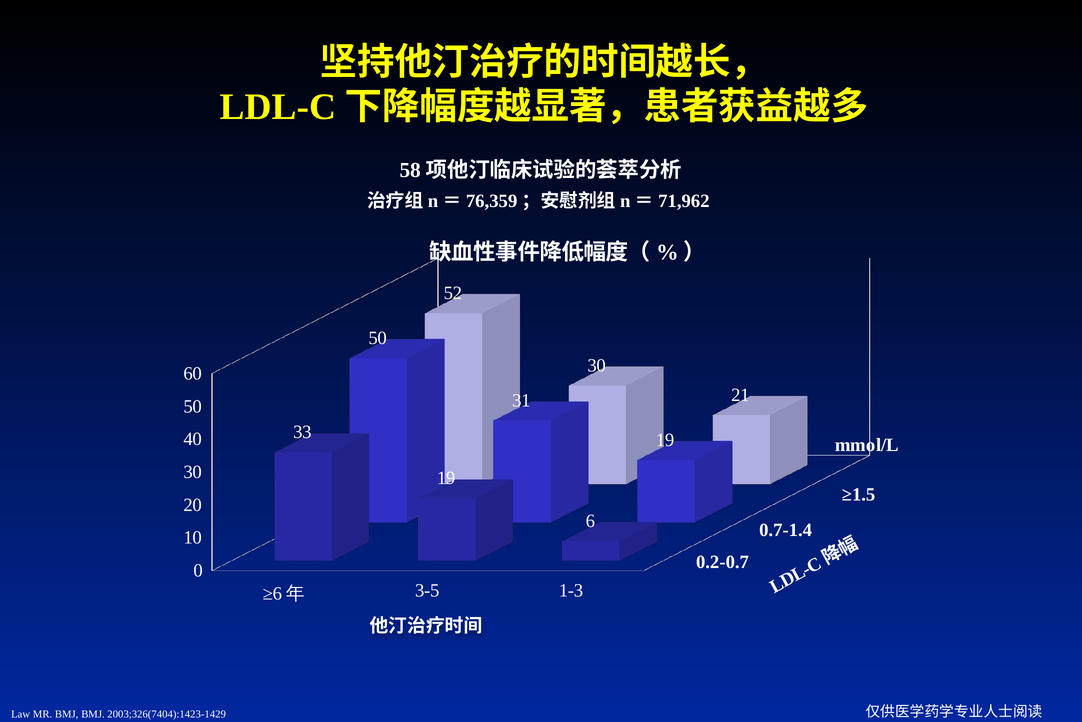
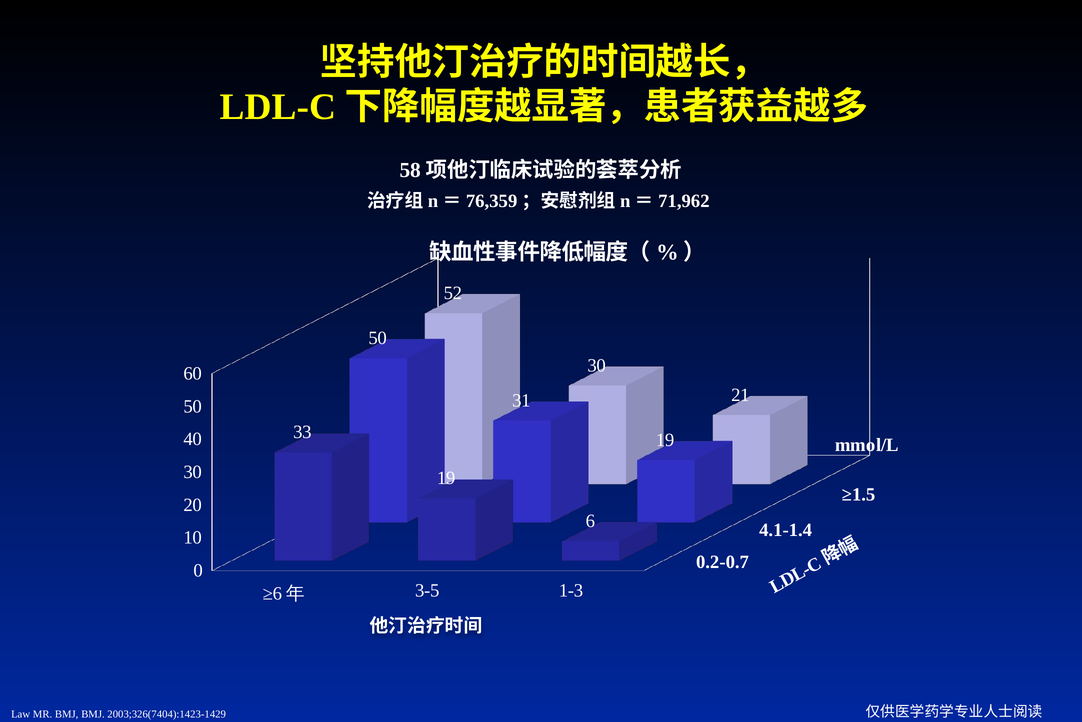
0.7-1.4: 0.7-1.4 -> 4.1-1.4 (786, 530)
